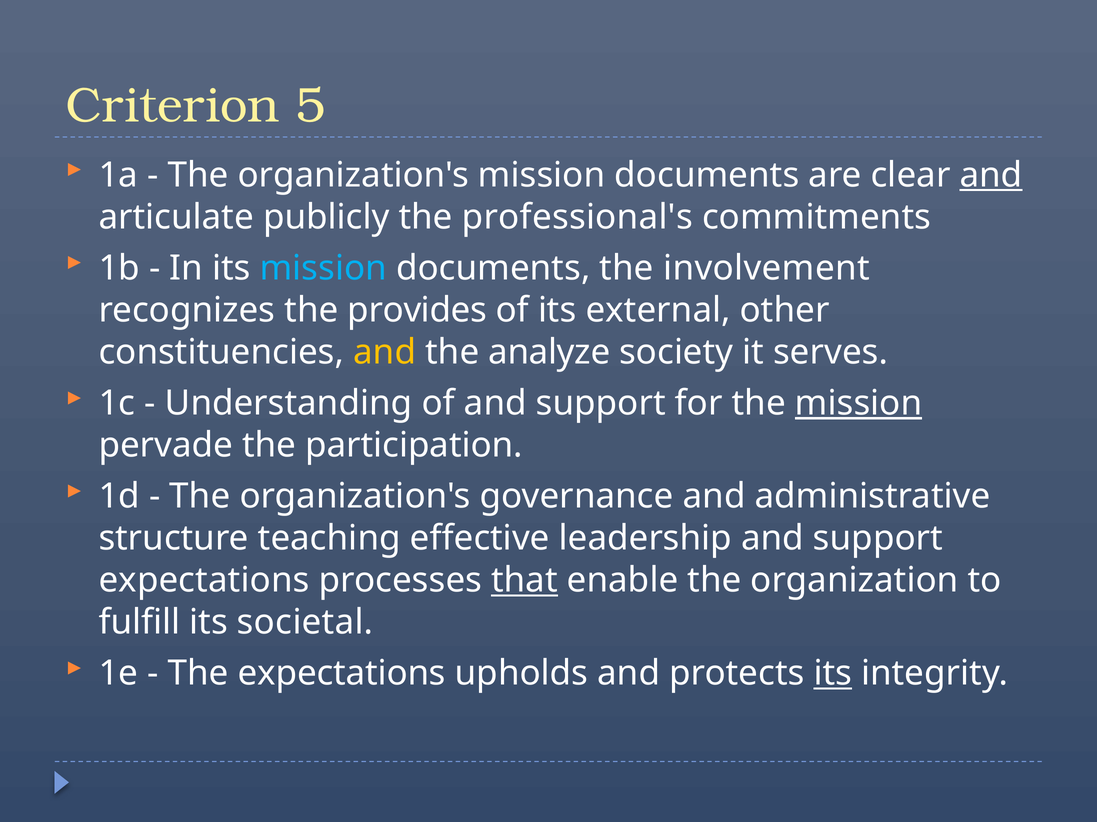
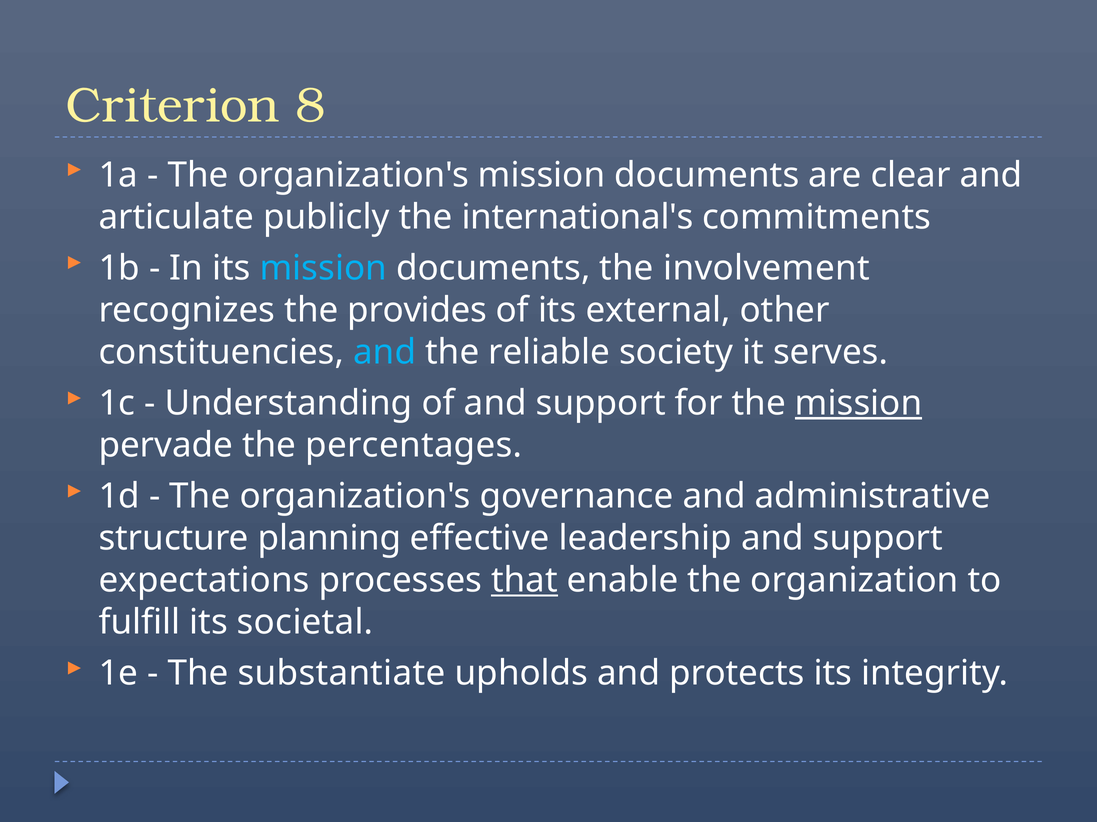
5: 5 -> 8 (310, 106)
and underline: present -> none (991, 175)
professional's: professional's -> international's (578, 217)
and colour: yellow -> light blue (385, 352)
analyze: analyze -> reliable (549, 352)
participation: participation -> percentages (414, 446)
teaching: teaching -> planning (330, 539)
The expectations: expectations -> substantiate (342, 674)
its underline: present -> none (833, 674)
